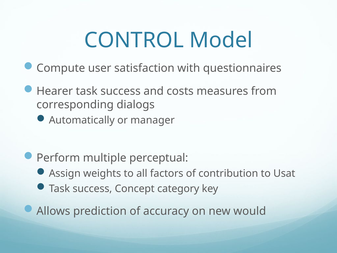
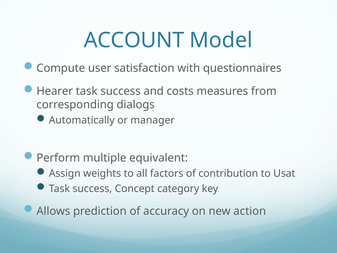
CONTROL: CONTROL -> ACCOUNT (134, 40)
perceptual: perceptual -> equivalent (159, 158)
would: would -> action (250, 211)
